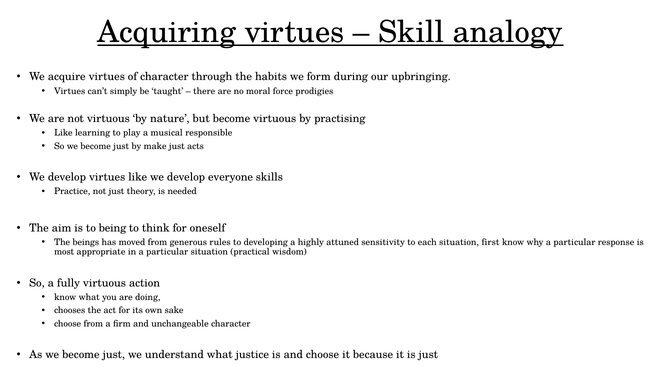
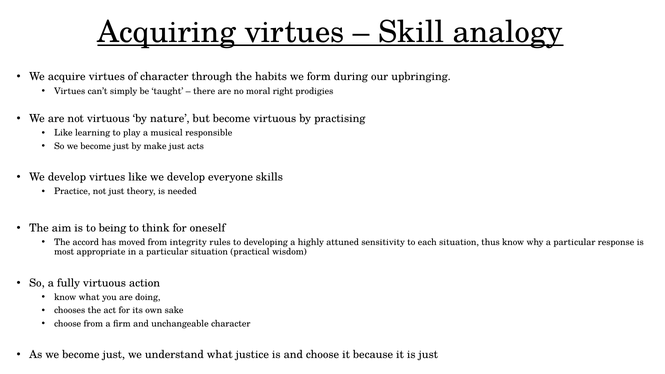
force: force -> right (283, 91)
beings: beings -> accord (86, 242)
generous: generous -> integrity (188, 242)
first: first -> thus (491, 242)
